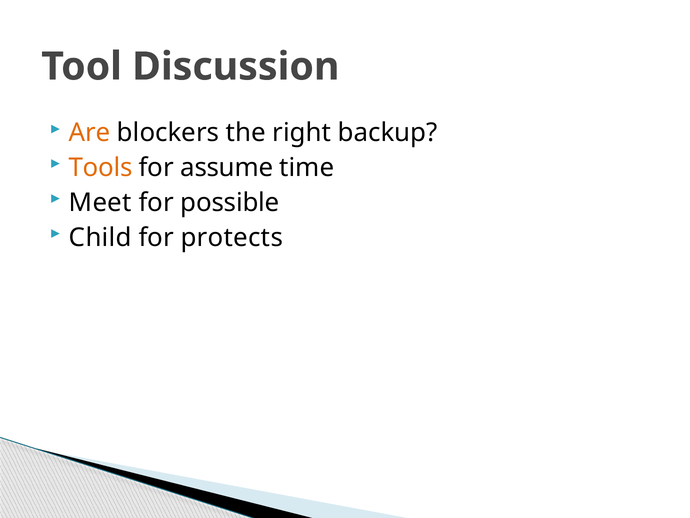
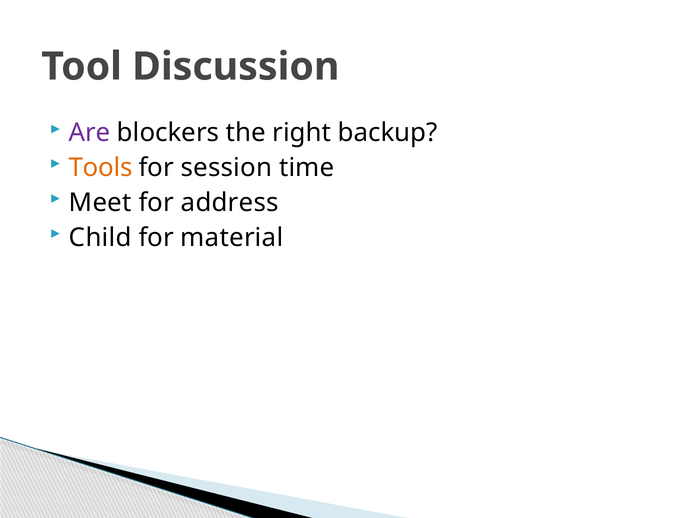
Are colour: orange -> purple (90, 133)
assume: assume -> session (226, 167)
possible: possible -> address (230, 202)
protects: protects -> material (232, 237)
